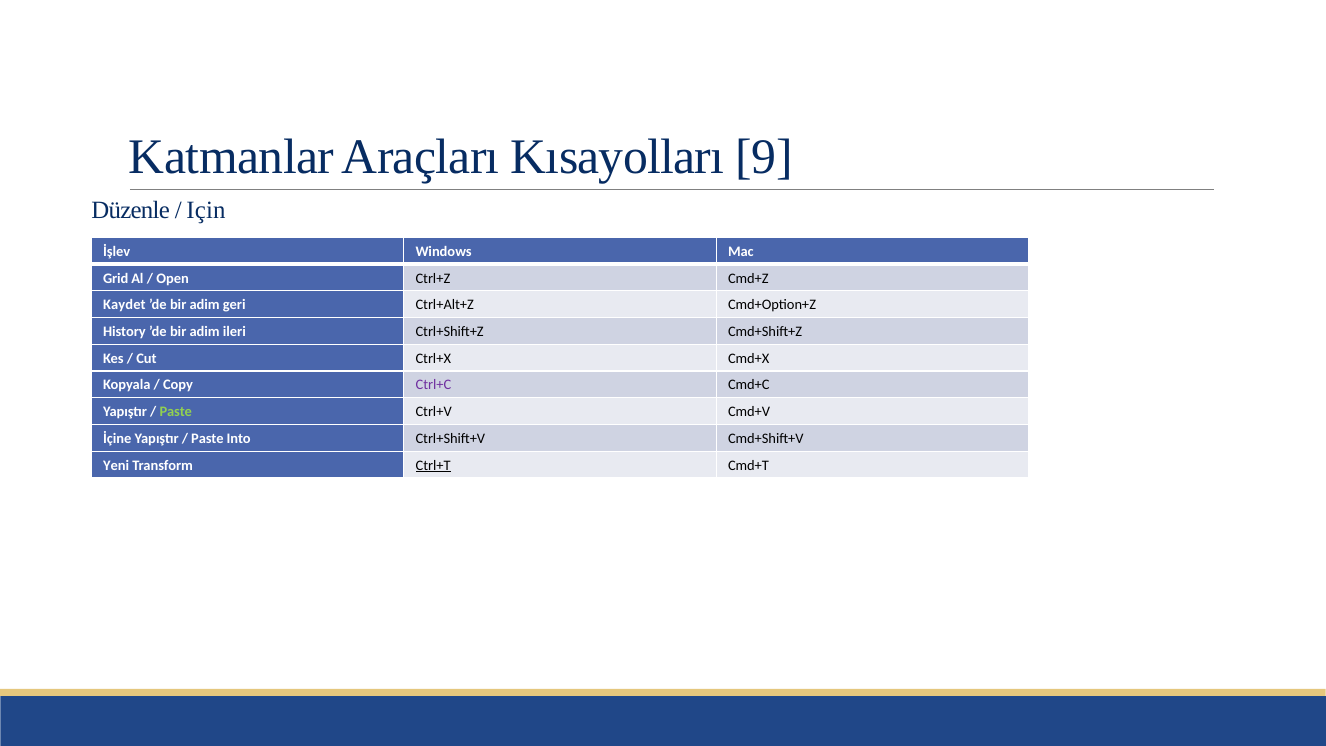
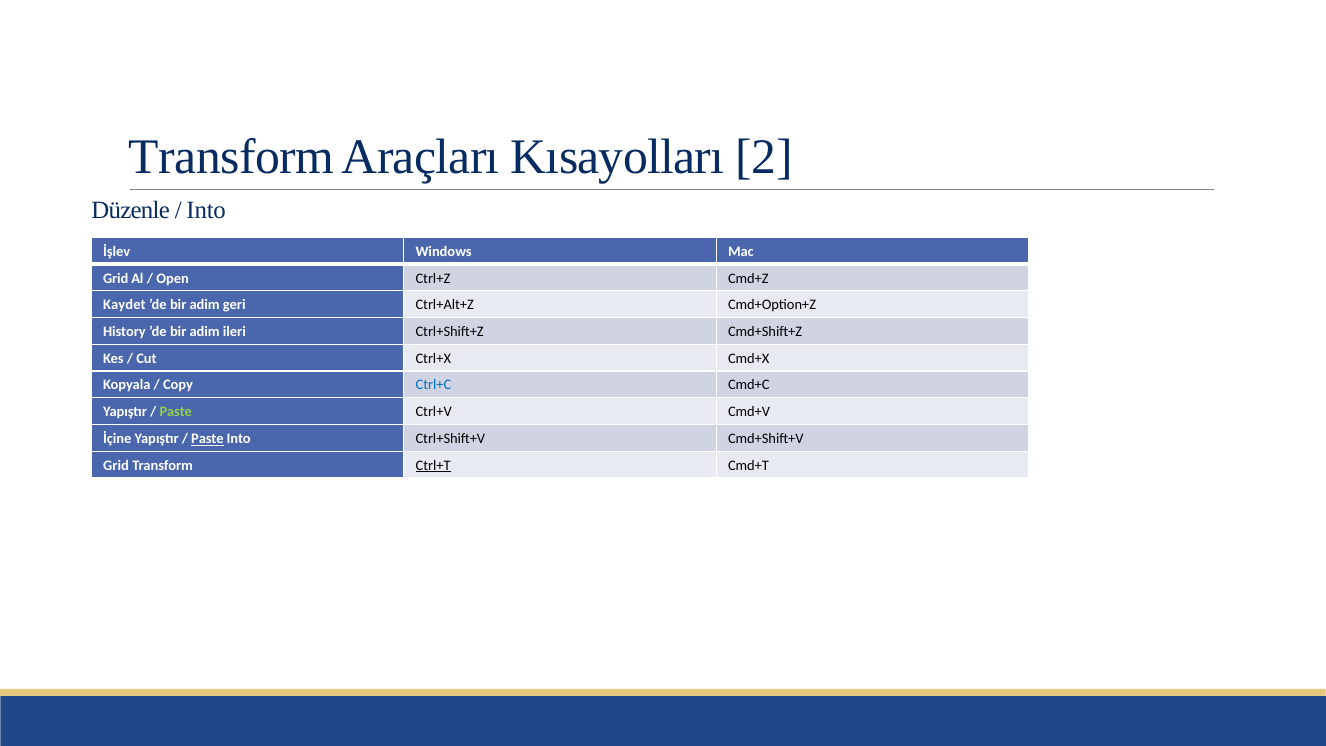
Katmanlar: Katmanlar -> Transform (232, 157)
9: 9 -> 2 (764, 157)
Için: Için -> Into (206, 210)
Ctrl+C colour: purple -> blue (433, 385)
Paste underline: none -> present (207, 439)
Yeni: Yeni -> Grid (116, 465)
